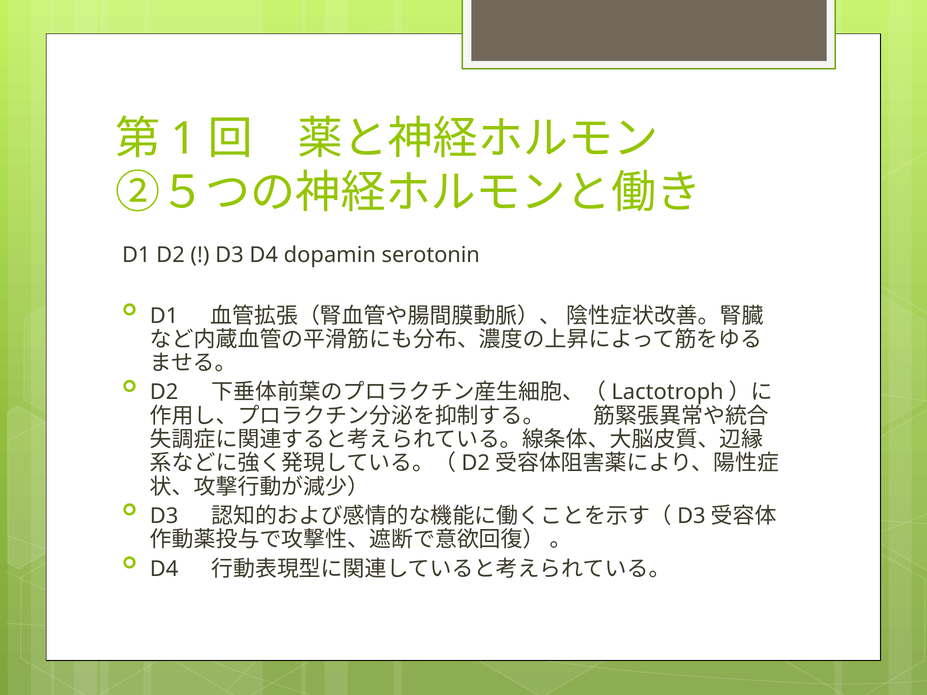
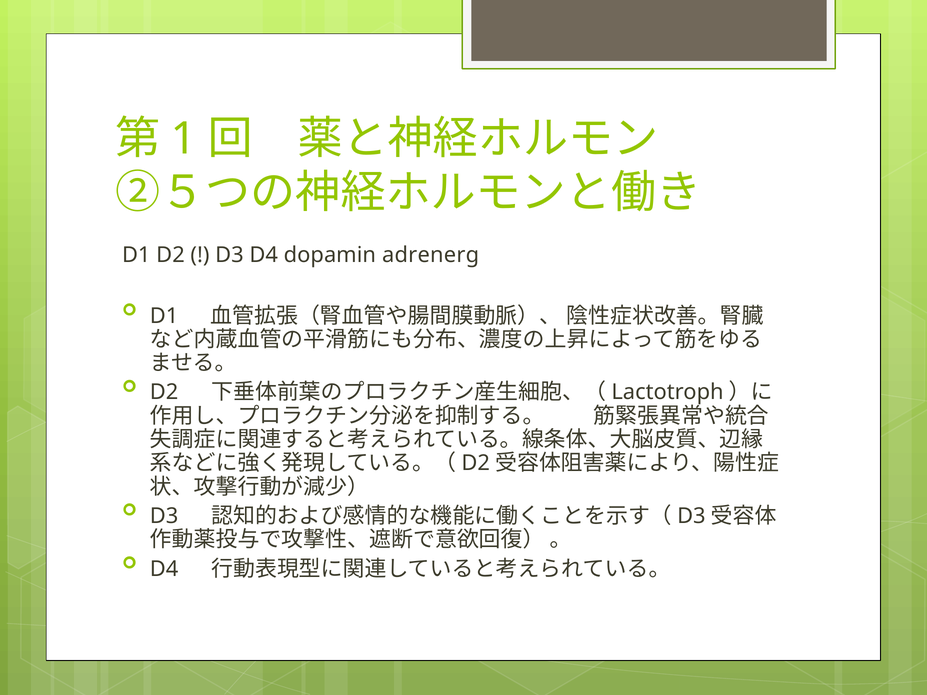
serotonin: serotonin -> adrenerg (431, 255)
